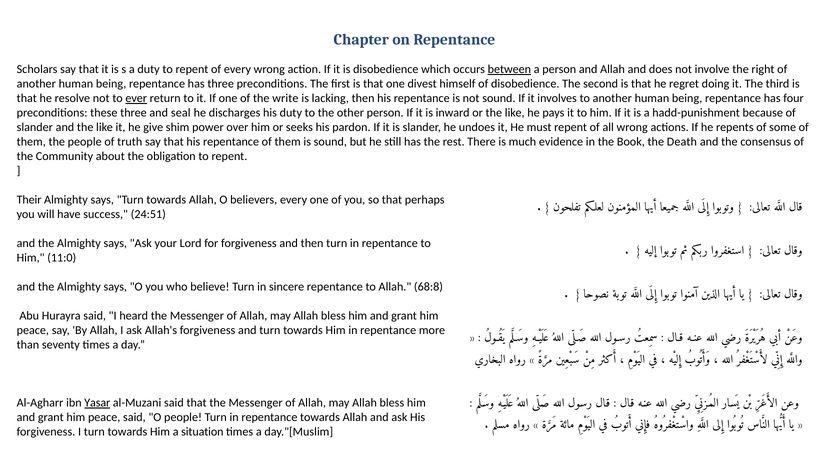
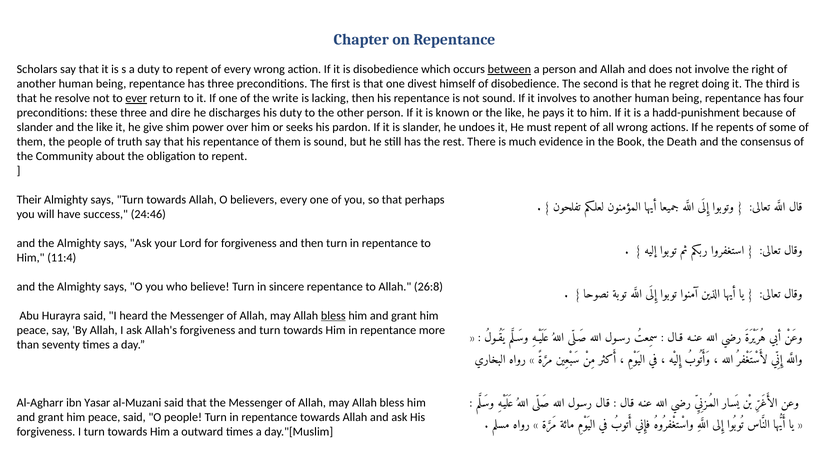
seal: seal -> dire (181, 113)
inward: inward -> known (453, 113)
24:51: 24:51 -> 24:46 (148, 214)
11:0: 11:0 -> 11:4 (62, 258)
68:8: 68:8 -> 26:8 (428, 287)
bless underline: none -> present (333, 316)
Yasar underline: present -> none (97, 403)
situation: situation -> outward (202, 432)
